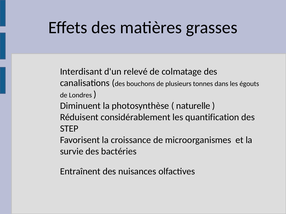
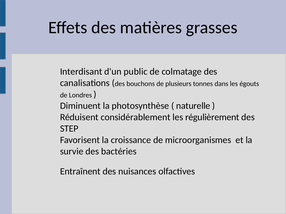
relevé: relevé -> public (136, 72)
quantification: quantification -> régulièrement (212, 117)
